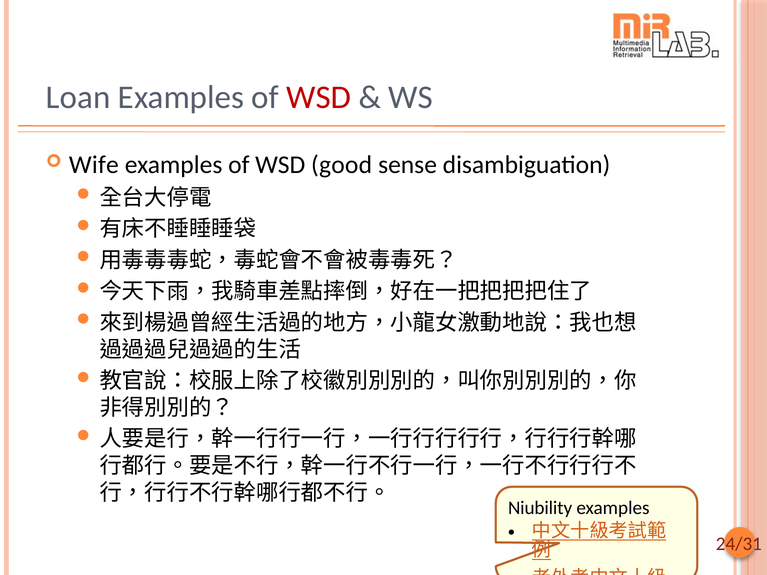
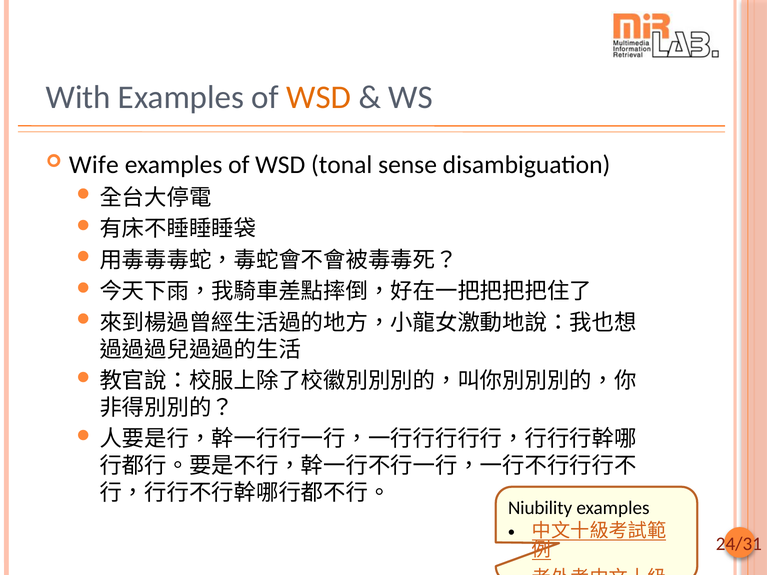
Loan: Loan -> With (78, 98)
WSD colour: red -> orange (319, 98)
good: good -> tonal (342, 165)
